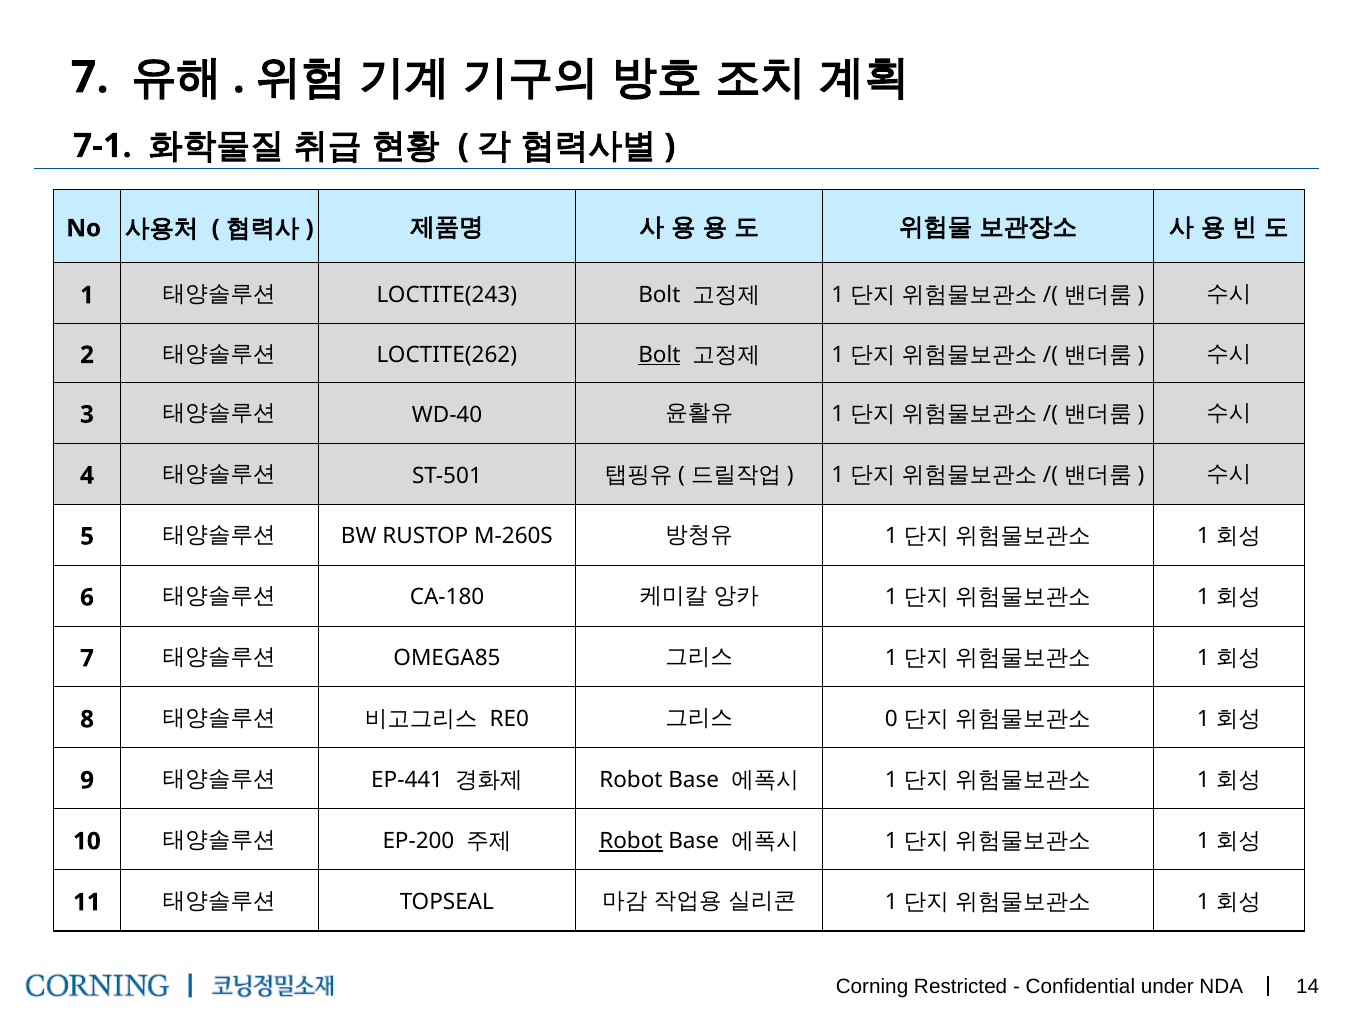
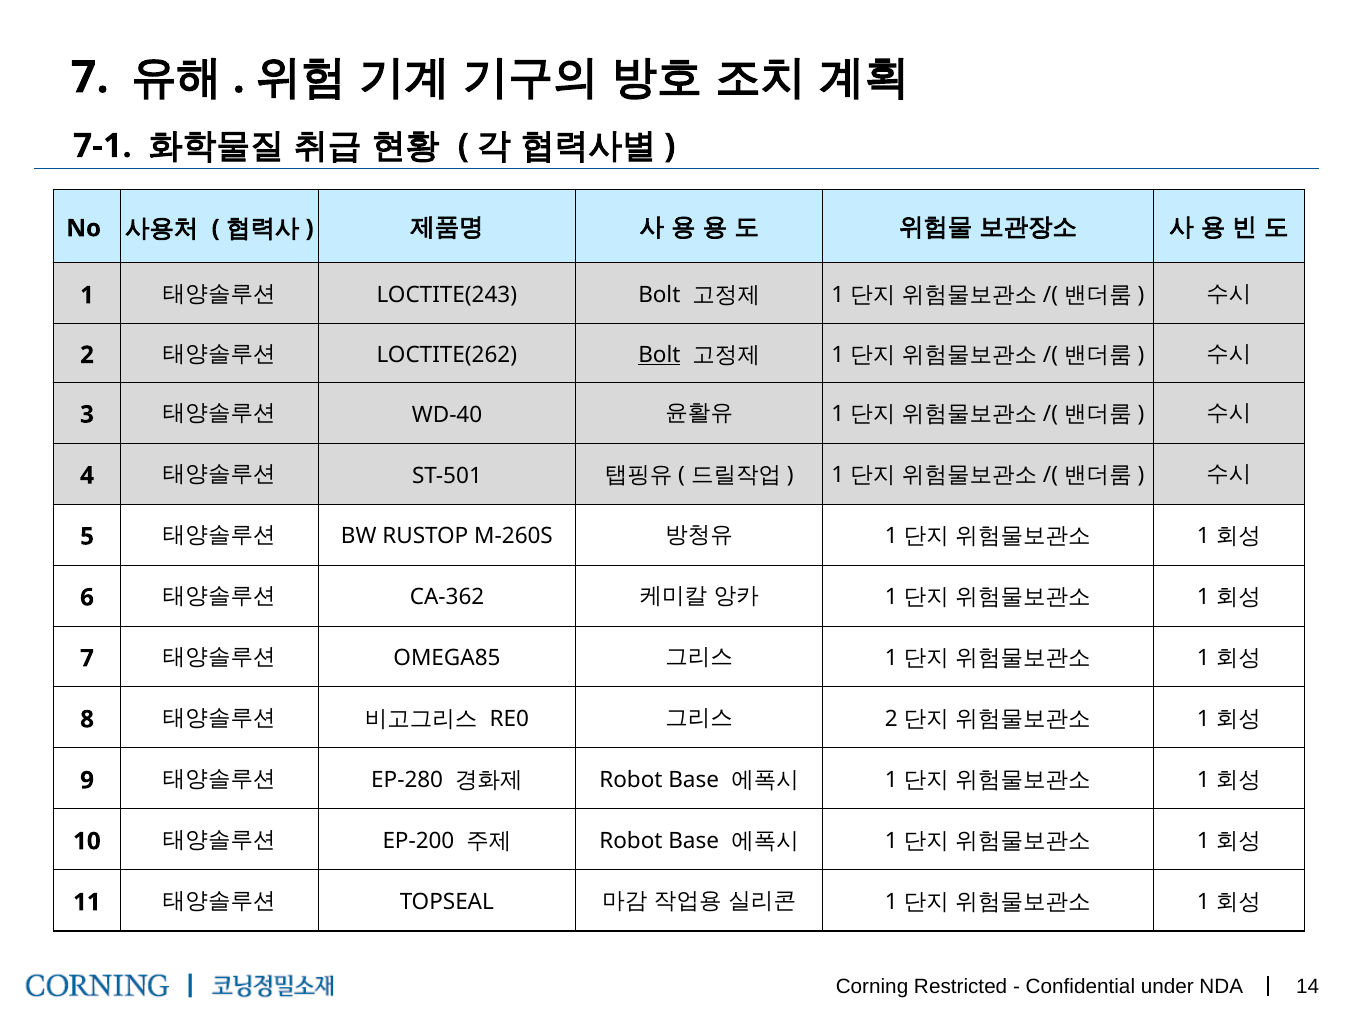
CA-180: CA-180 -> CA-362 (447, 597)
0: 0 -> 2 (891, 719)
EP-441: EP-441 -> EP-280 (407, 780)
Robot underline: present -> none (631, 841)
